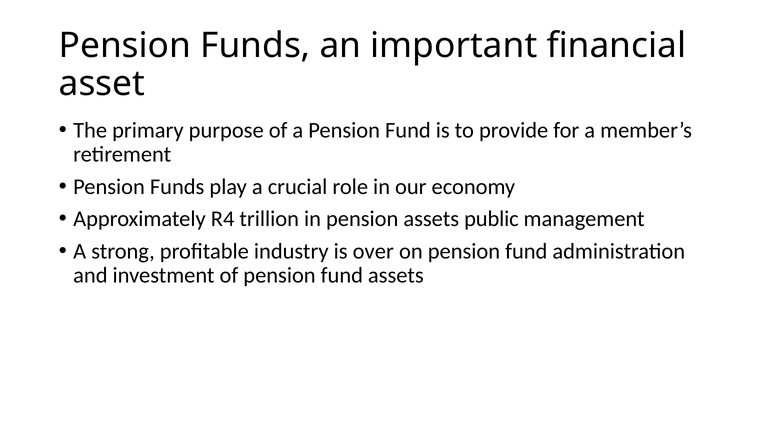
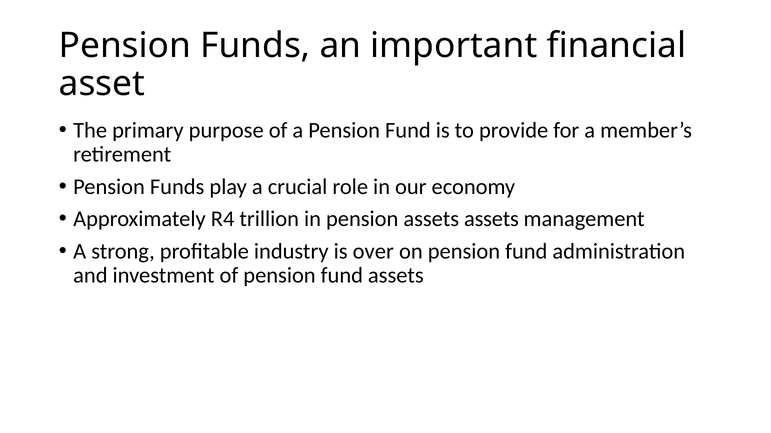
assets public: public -> assets (491, 219)
